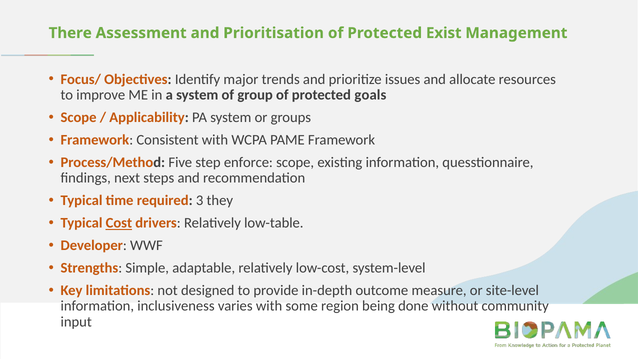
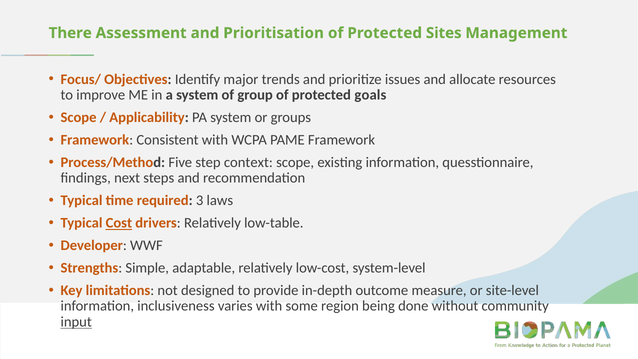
Exist: Exist -> Sites (444, 33)
enforce: enforce -> context (248, 162)
they: they -> laws (220, 201)
input underline: none -> present (76, 322)
